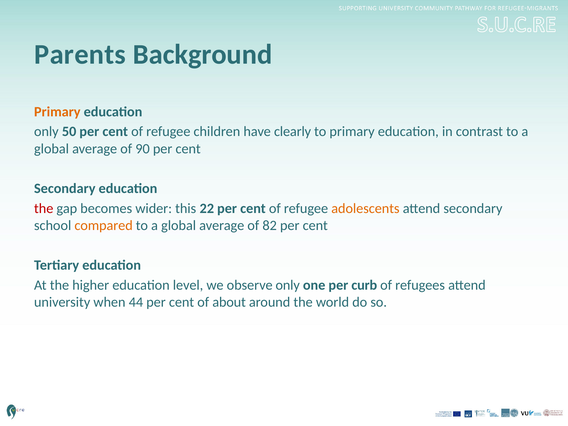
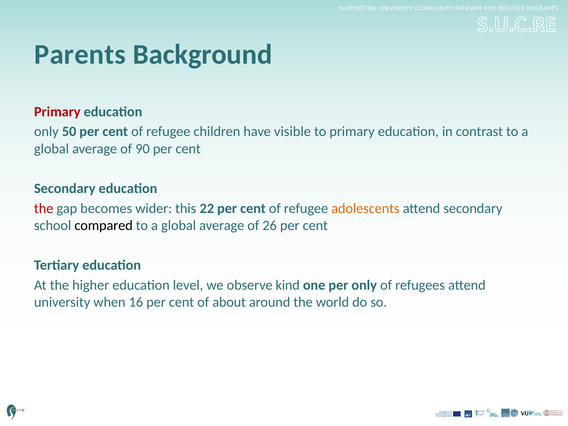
Primary colour: orange -> red (57, 112)
clearly: clearly -> visible (292, 132)
compared colour: orange -> black (104, 225)
82: 82 -> 26 (270, 225)
observe only: only -> kind (288, 285)
per curb: curb -> only (364, 285)
44: 44 -> 16 (136, 302)
